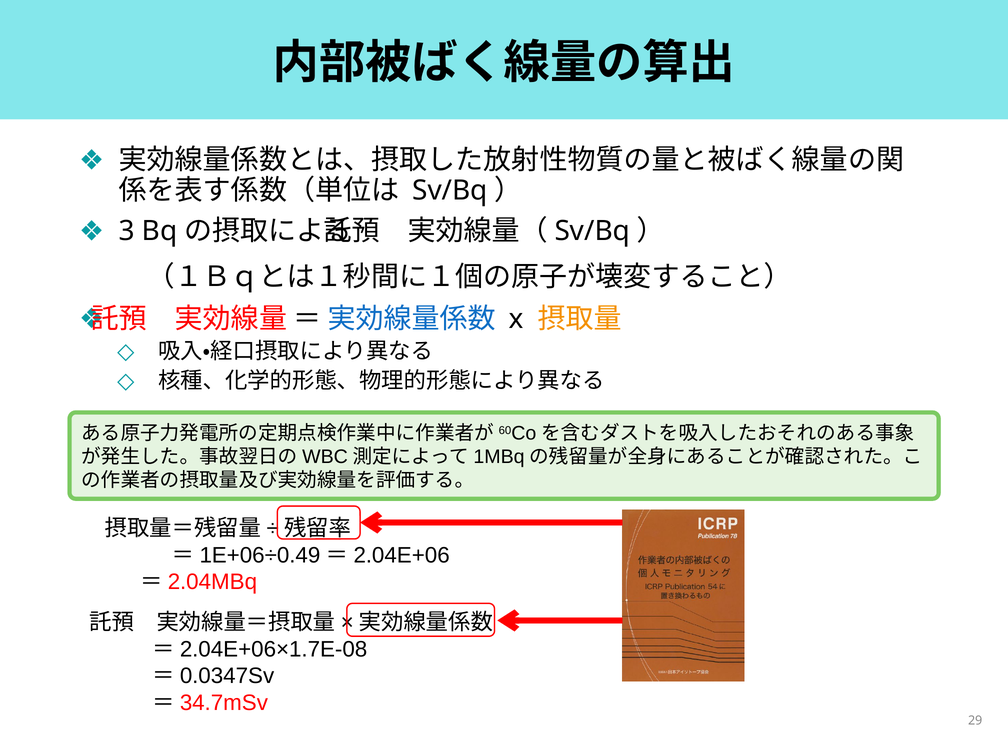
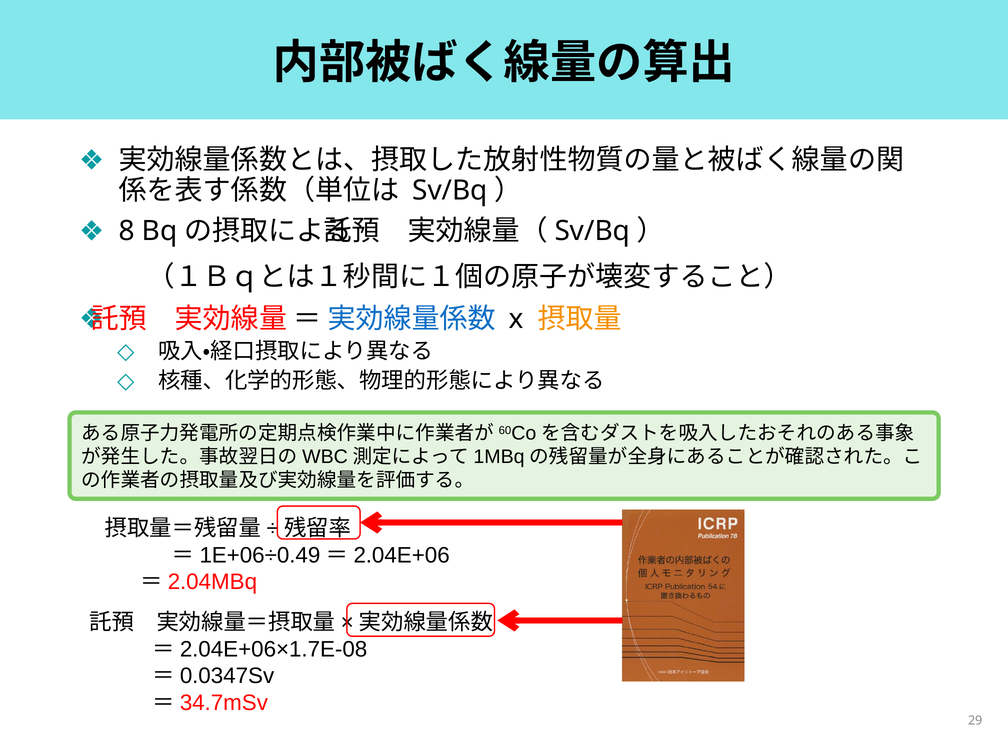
3: 3 -> 8 (127, 231)
